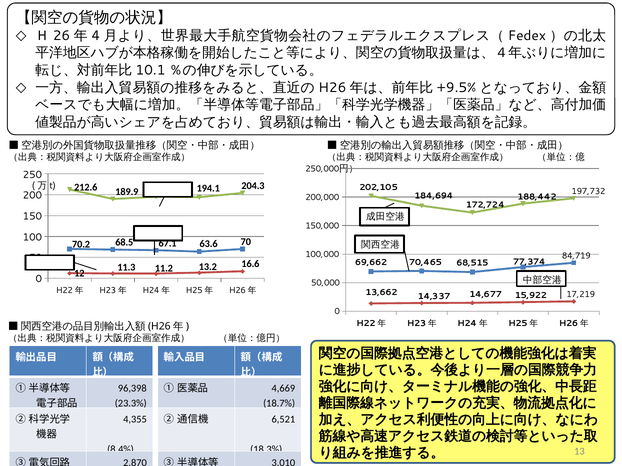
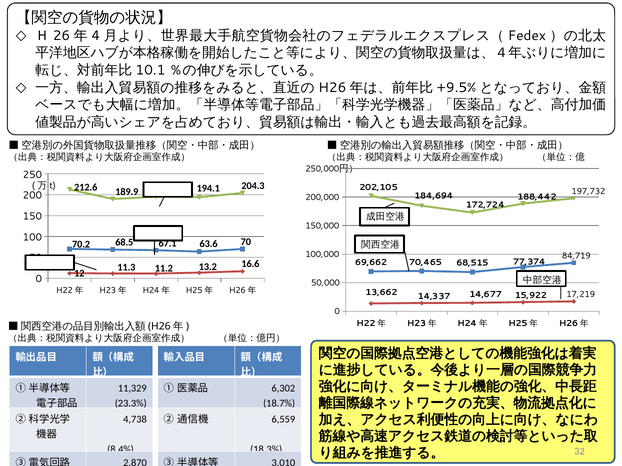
96,398: 96,398 -> 11,329 (132, 389)
4,669: 4,669 -> 6,302 (283, 389)
4,355: 4,355 -> 4,738 (135, 420)
6,521: 6,521 -> 6,559 (283, 420)
13: 13 -> 32 (579, 452)
